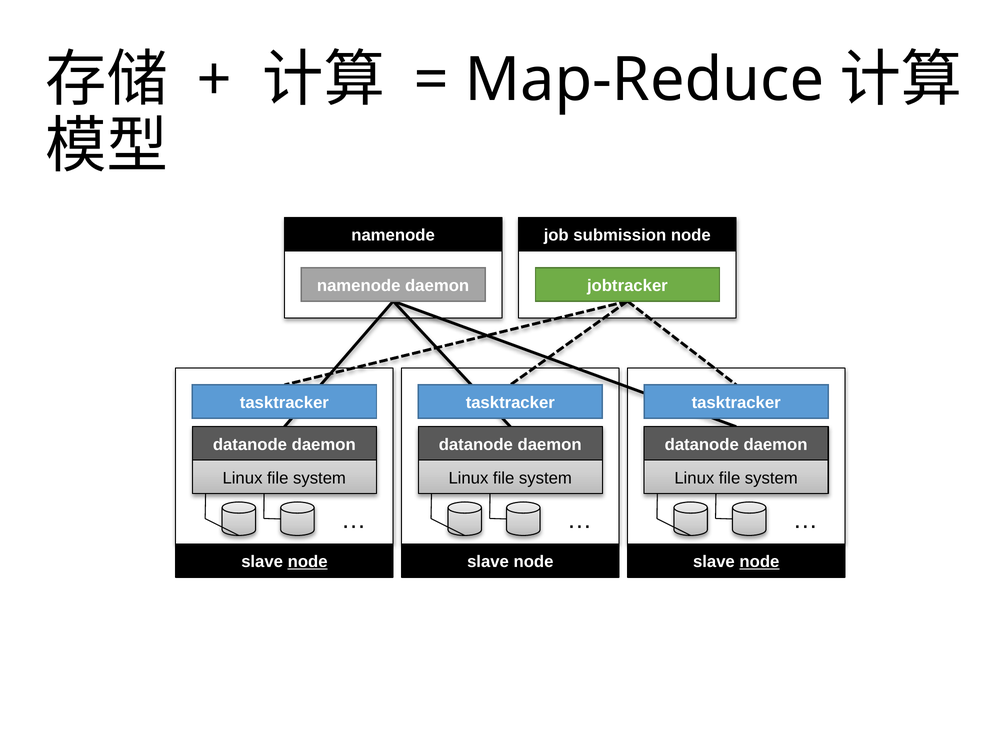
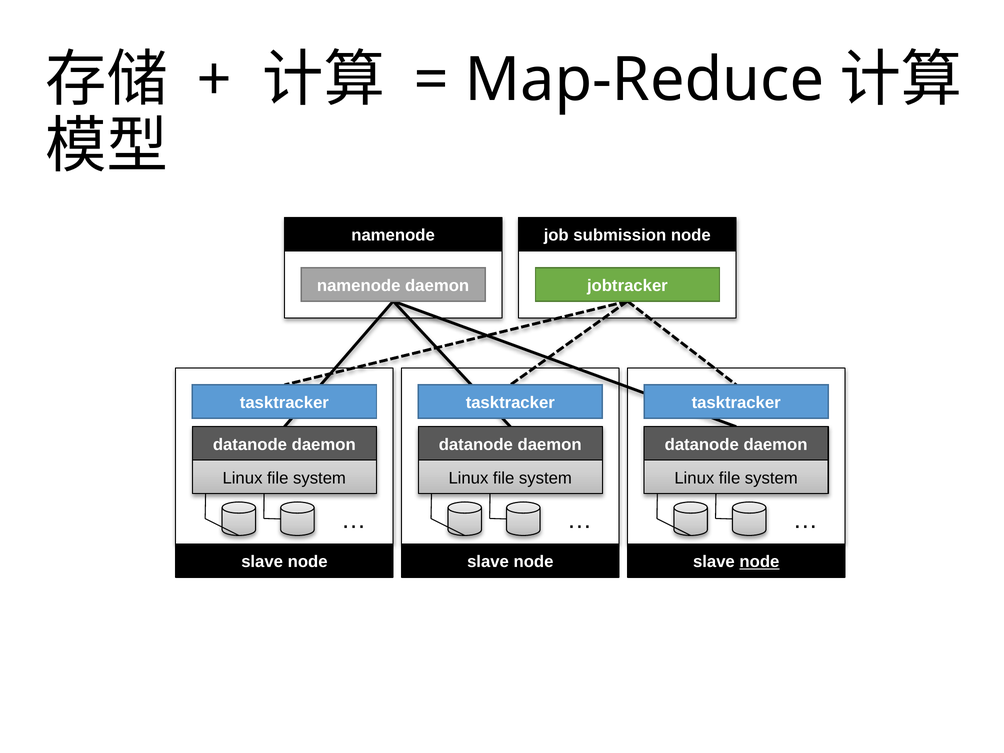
node underline: present -> none (308, 562)
